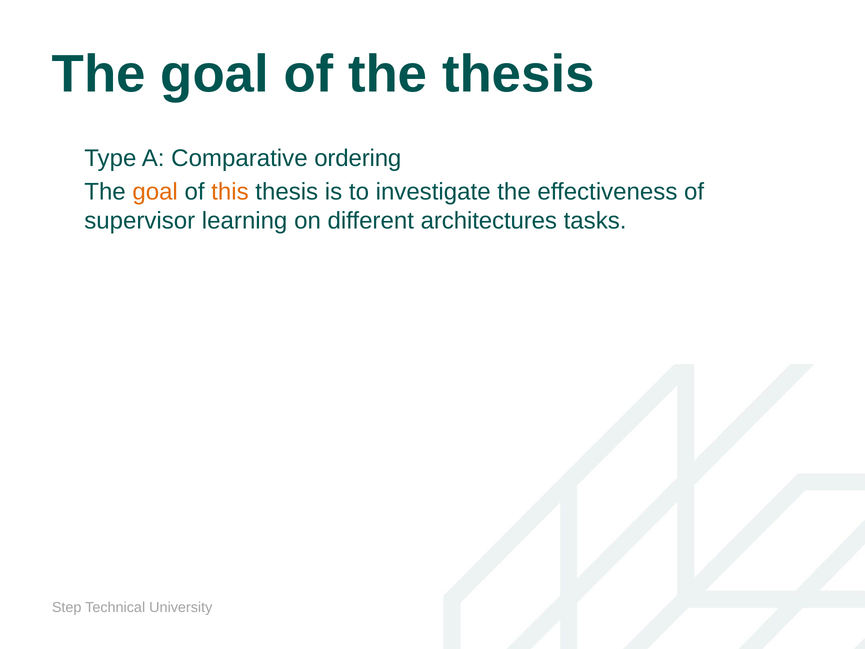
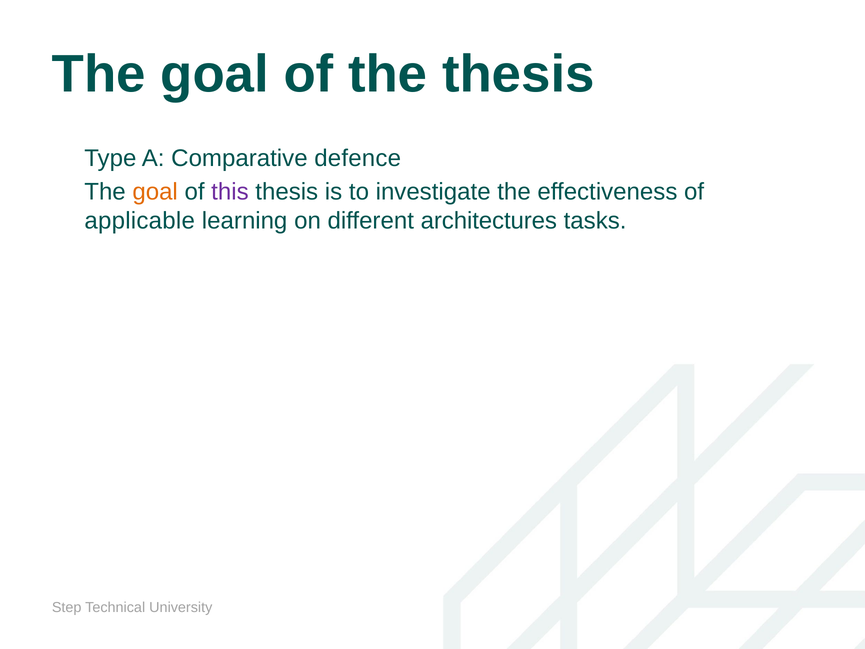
ordering: ordering -> defence (358, 158)
this colour: orange -> purple (230, 192)
supervisor: supervisor -> applicable (140, 221)
